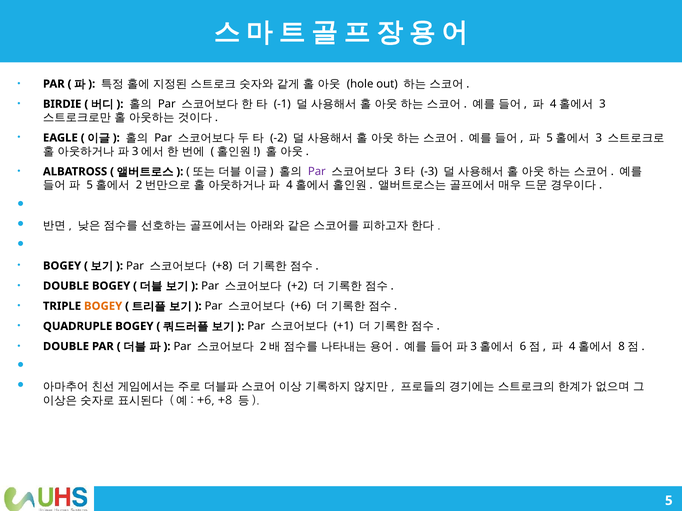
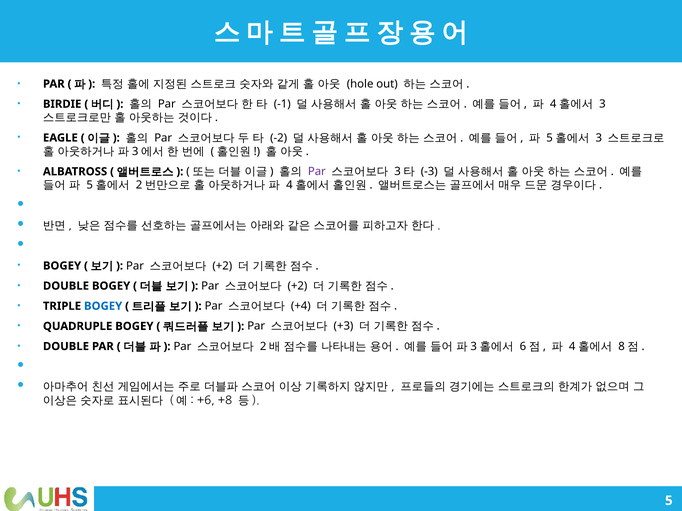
+8: +8 -> +2 (222, 266)
BOGEY colour: orange -> blue (103, 306)
+6: +6 -> +4 (301, 306)
+1: +1 -> +3 (344, 327)
